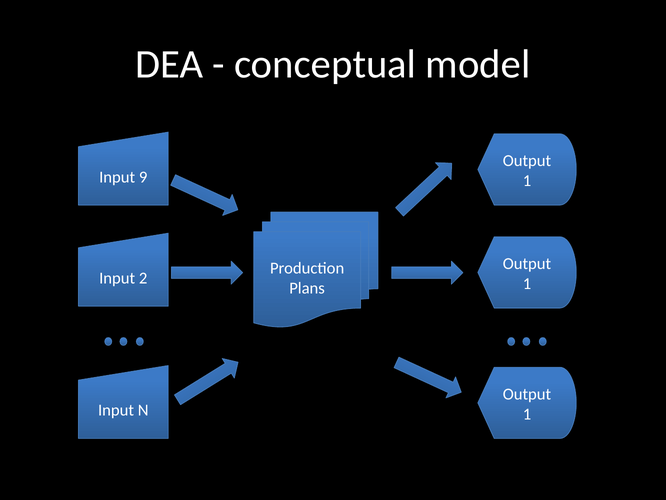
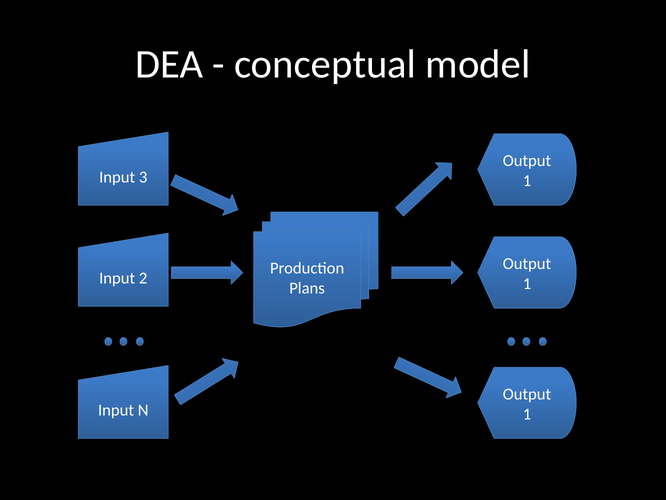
9: 9 -> 3 (143, 177)
